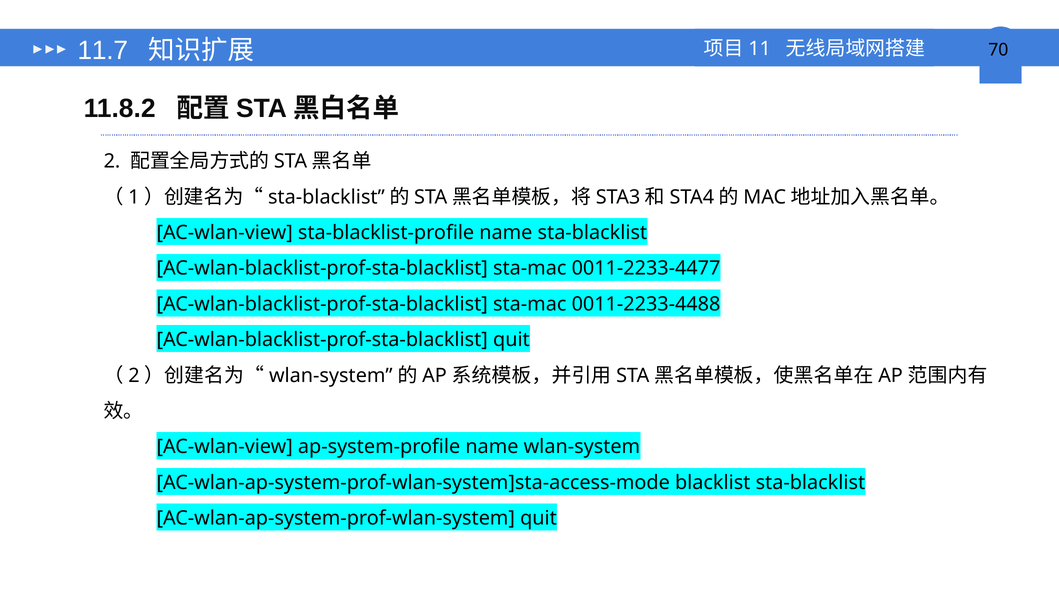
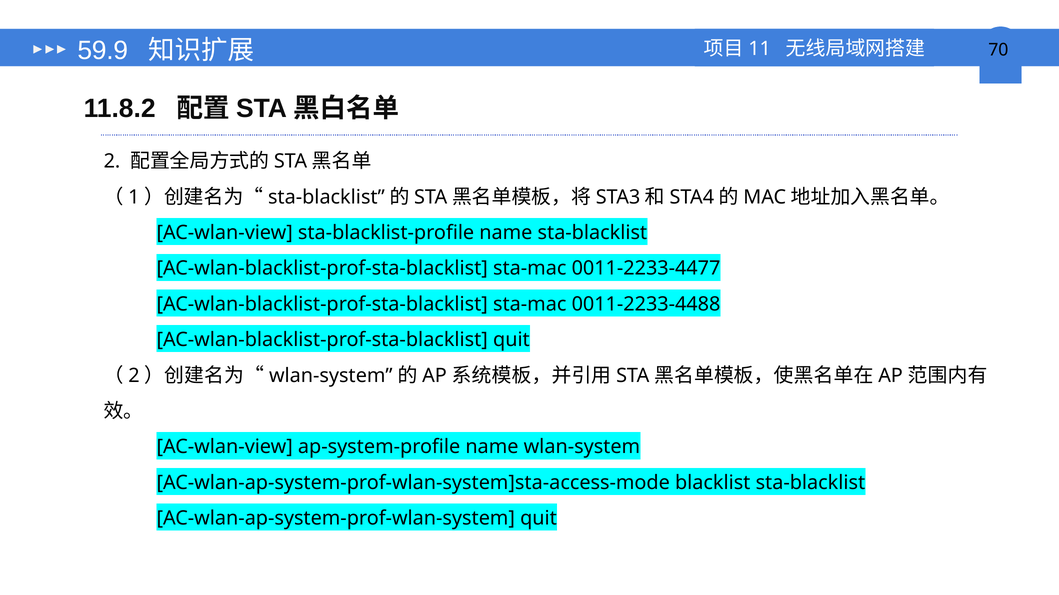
11.7: 11.7 -> 59.9 (103, 51)
